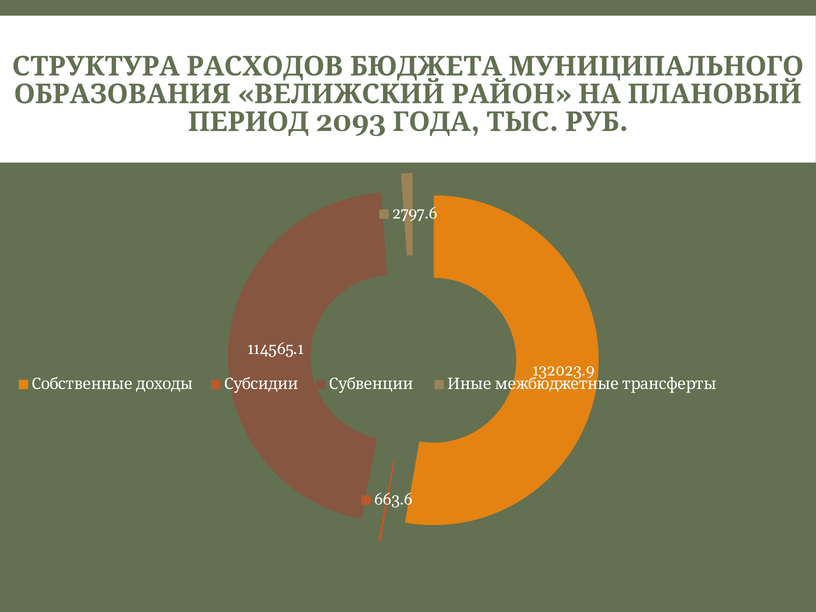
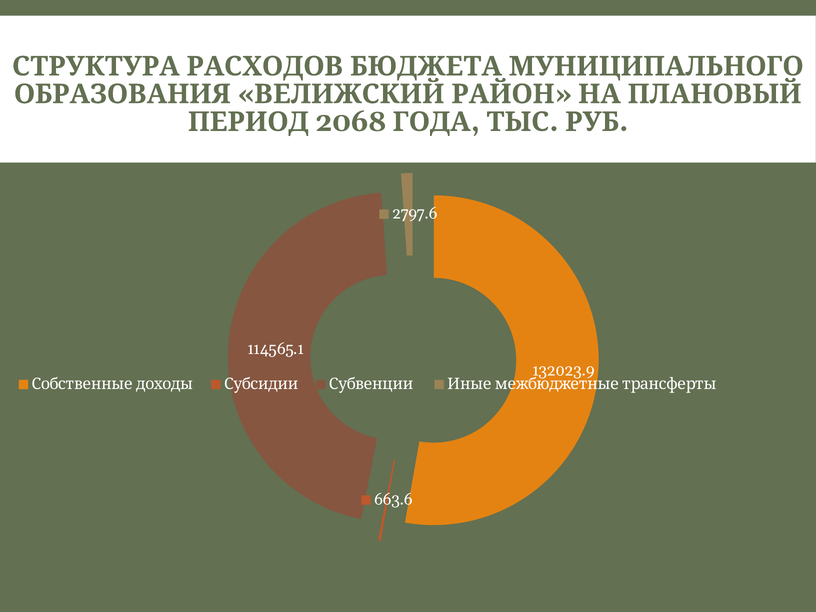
2093: 2093 -> 2068 (351, 122)
